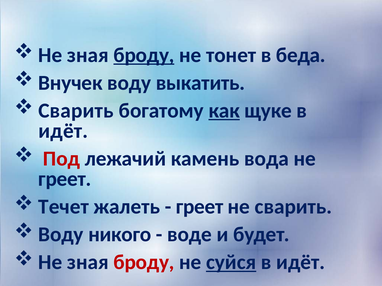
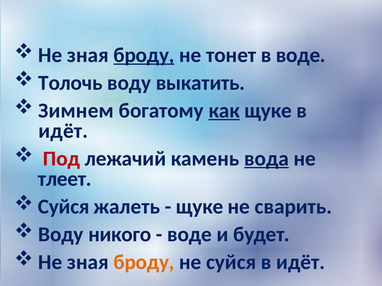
в беда: беда -> воде (301, 55)
Внучек: Внучек -> Толочь (70, 83)
Сварить: Сварить -> Зимнем (76, 111)
вода underline: none -> present (266, 159)
греет: греет -> тлеет (65, 179)
Течет: Течет -> Суйся (64, 207)
греет: греет -> щуке (200, 207)
броду colour: red -> orange (144, 263)
суйся underline: present -> none (231, 263)
